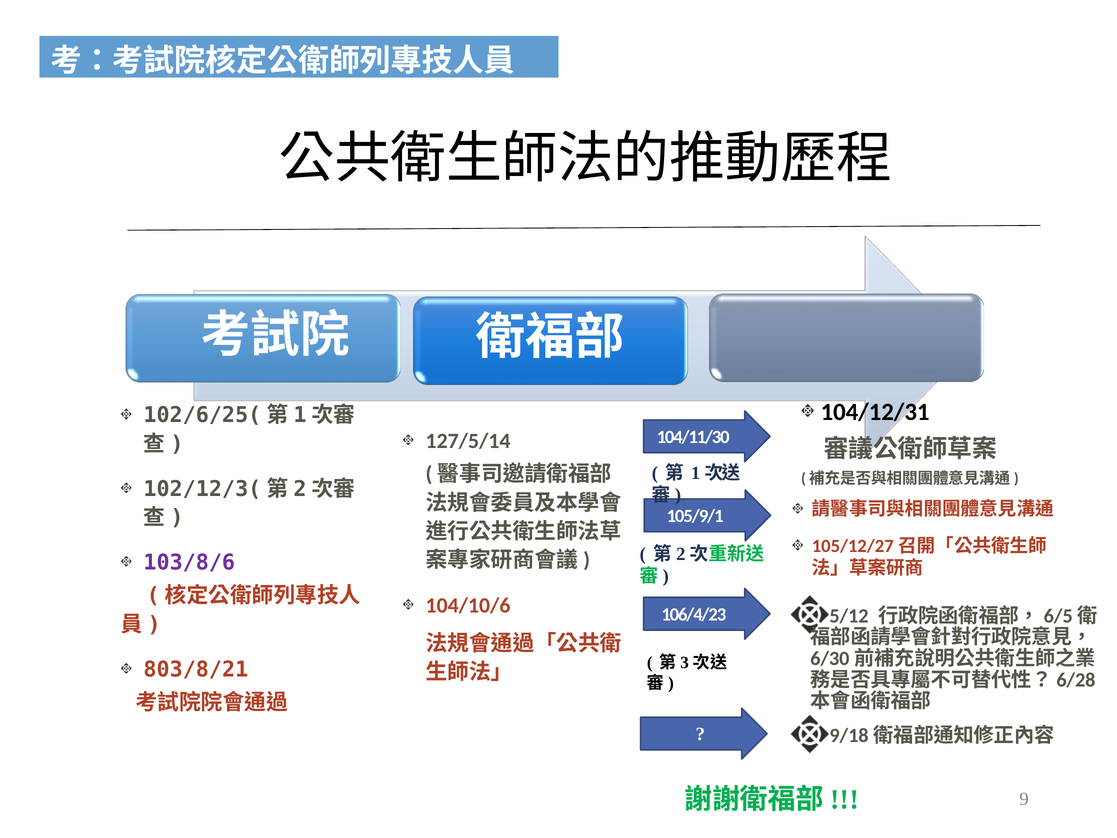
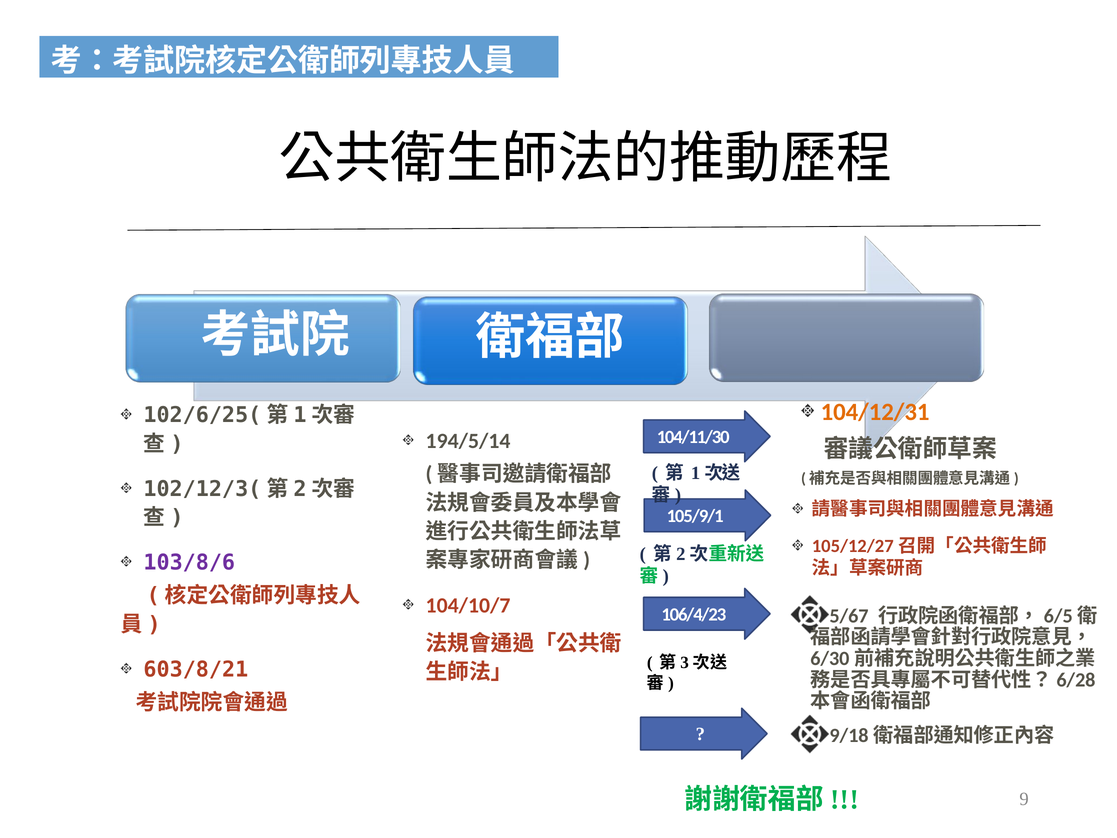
104/12/31 colour: black -> orange (875, 412)
127/5/14: 127/5/14 -> 194/5/14 (468, 441)
104/10/6: 104/10/6 -> 104/10/7 (468, 605)
5/12: 5/12 -> 5/67 (849, 616)
803/8/21: 803/8/21 -> 603/8/21 (196, 669)
